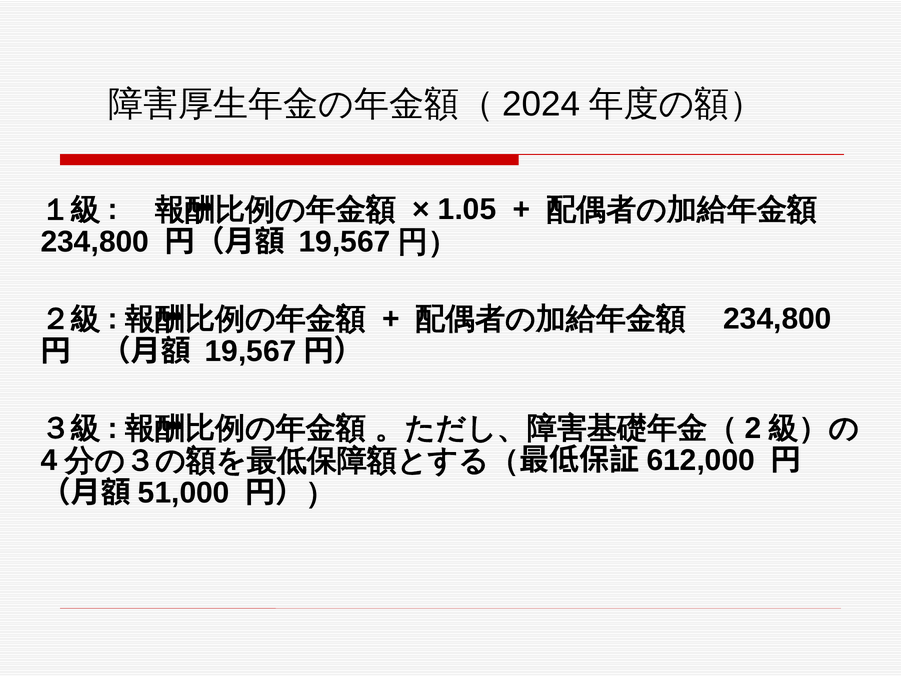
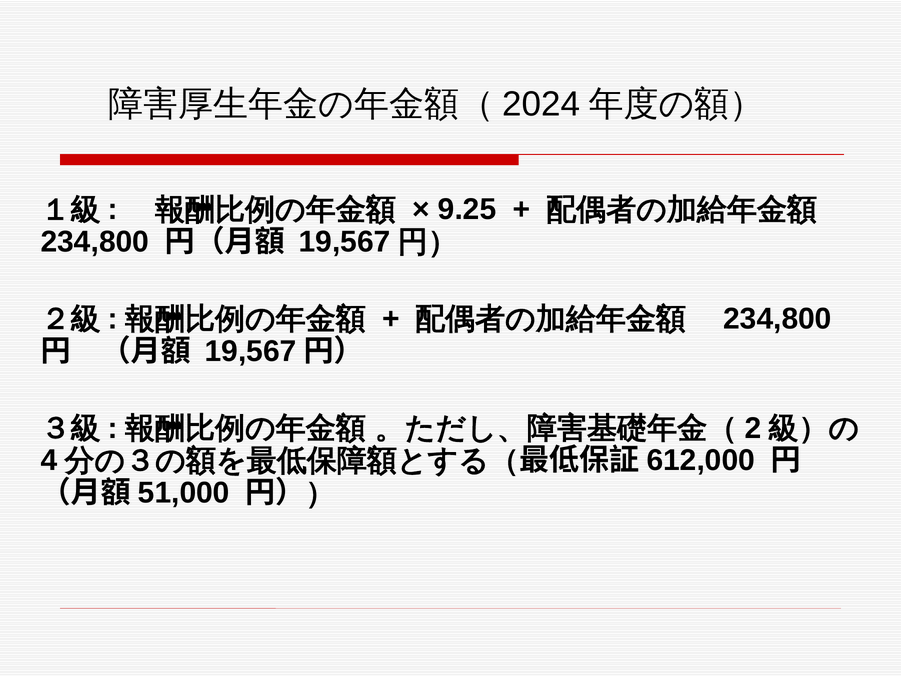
1.05: 1.05 -> 9.25 (467, 209)
